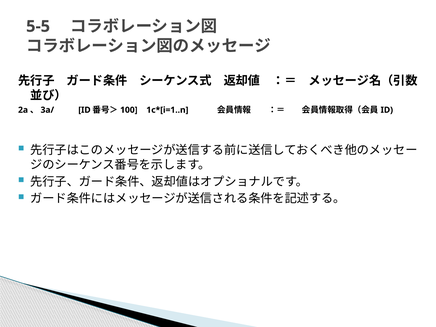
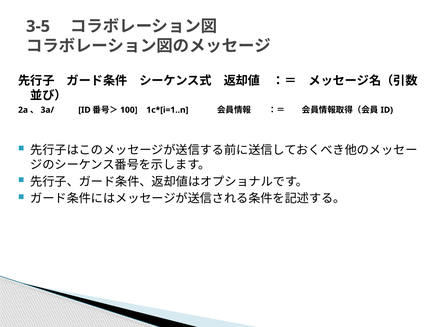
5‐5: 5‐5 -> 3‐5 (38, 26)
